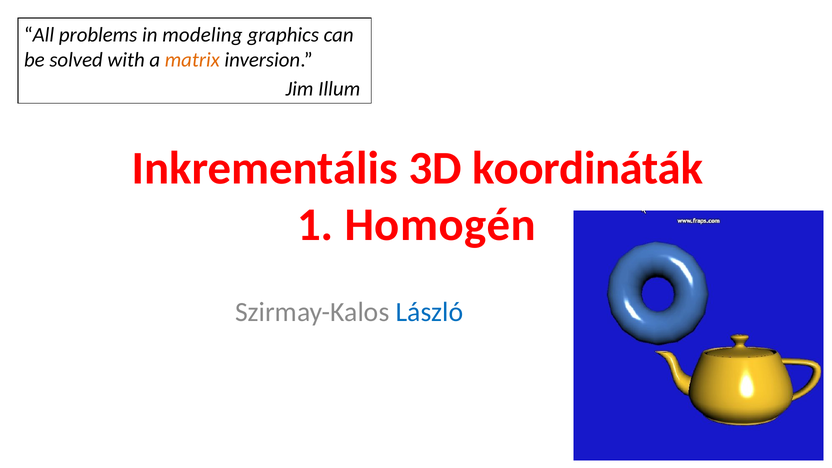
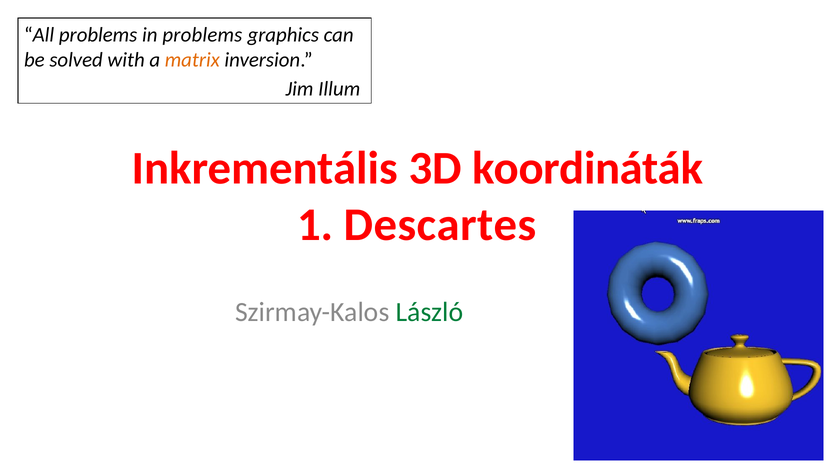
in modeling: modeling -> problems (202, 35)
Homogén: Homogén -> Descartes (440, 225)
László colour: blue -> green (430, 312)
